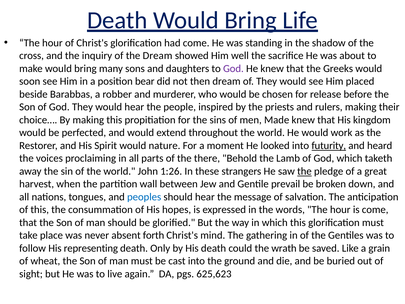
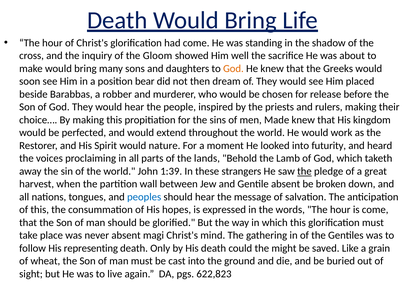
the Dream: Dream -> Gloom (158, 56)
God colour: purple -> orange (233, 69)
futurity underline: present -> none (329, 145)
there: there -> lands (207, 158)
1:26: 1:26 -> 1:39 (171, 171)
Gentile prevail: prevail -> absent (286, 184)
forth: forth -> magi (154, 235)
wrath: wrath -> might (284, 248)
625,623: 625,623 -> 622,823 (214, 274)
